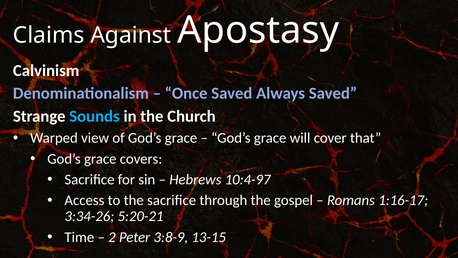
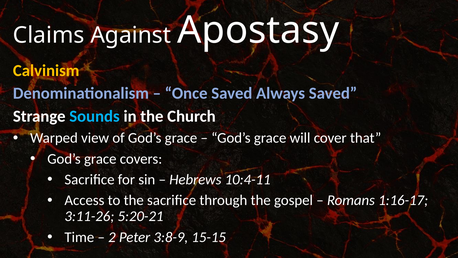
Calvinism colour: white -> yellow (46, 70)
10:4-97: 10:4-97 -> 10:4-11 (248, 179)
3:34-26: 3:34-26 -> 3:11-26 (89, 216)
13-15: 13-15 -> 15-15 (209, 237)
